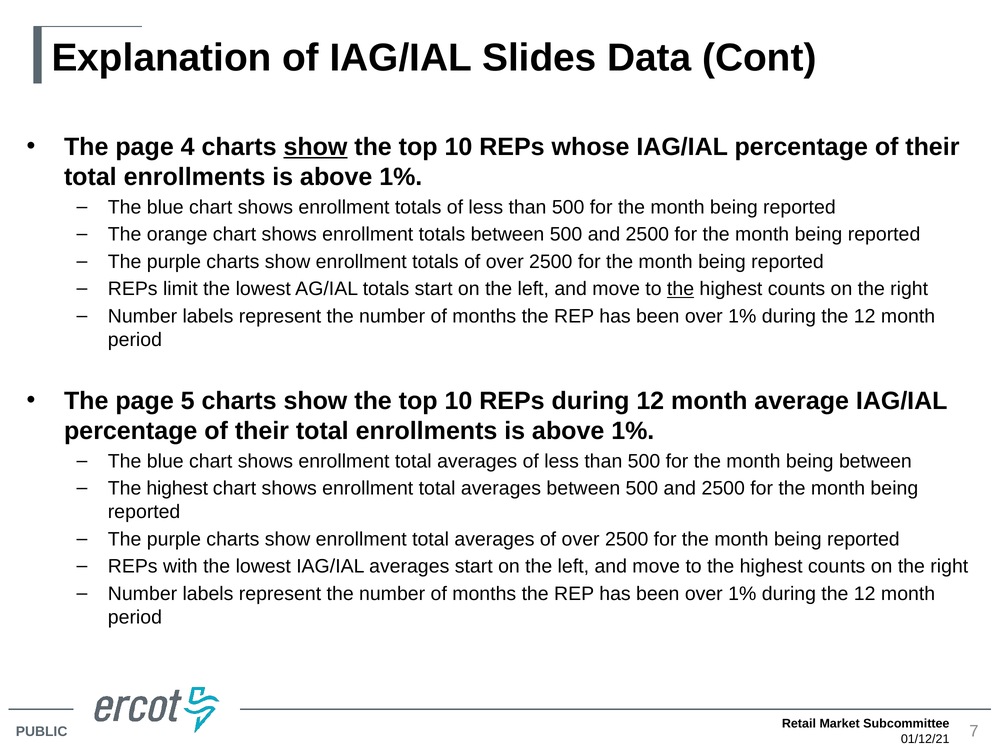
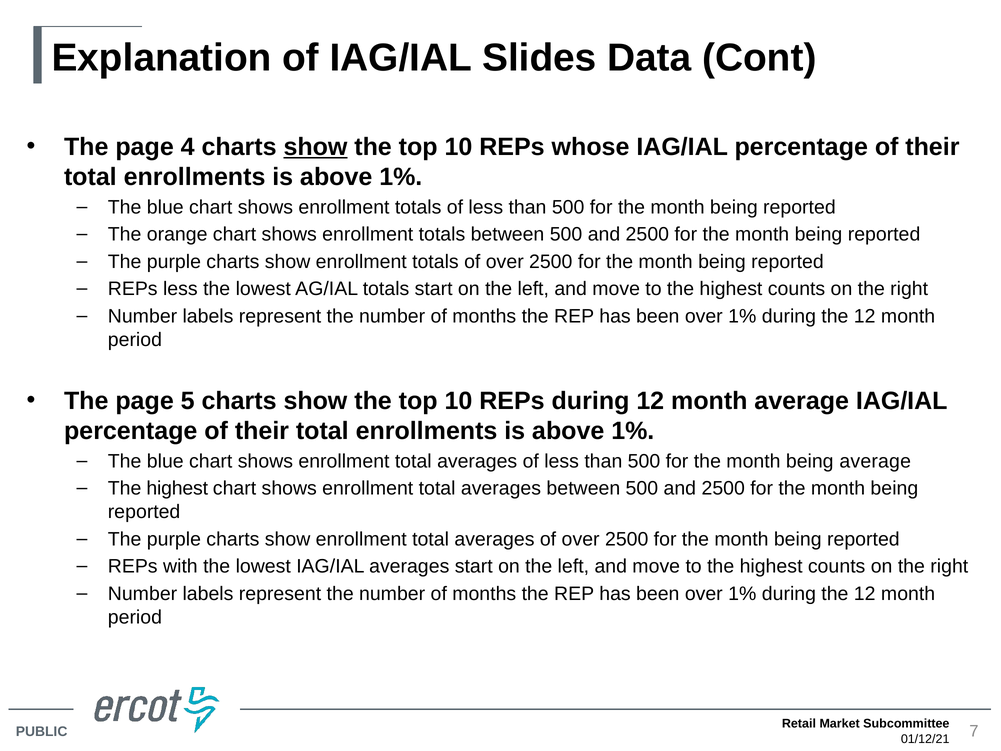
REPs limit: limit -> less (180, 289)
the underline: present -> none (681, 289)
being between: between -> average (875, 461)
